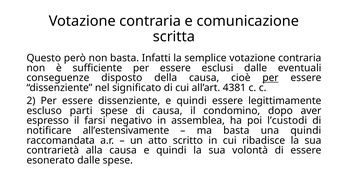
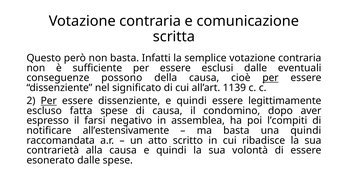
disposto: disposto -> possono (122, 78)
4381: 4381 -> 1139 (234, 88)
Per underline: none -> present (49, 101)
parti: parti -> fatta (81, 111)
l’custodi: l’custodi -> l’compiti (287, 120)
